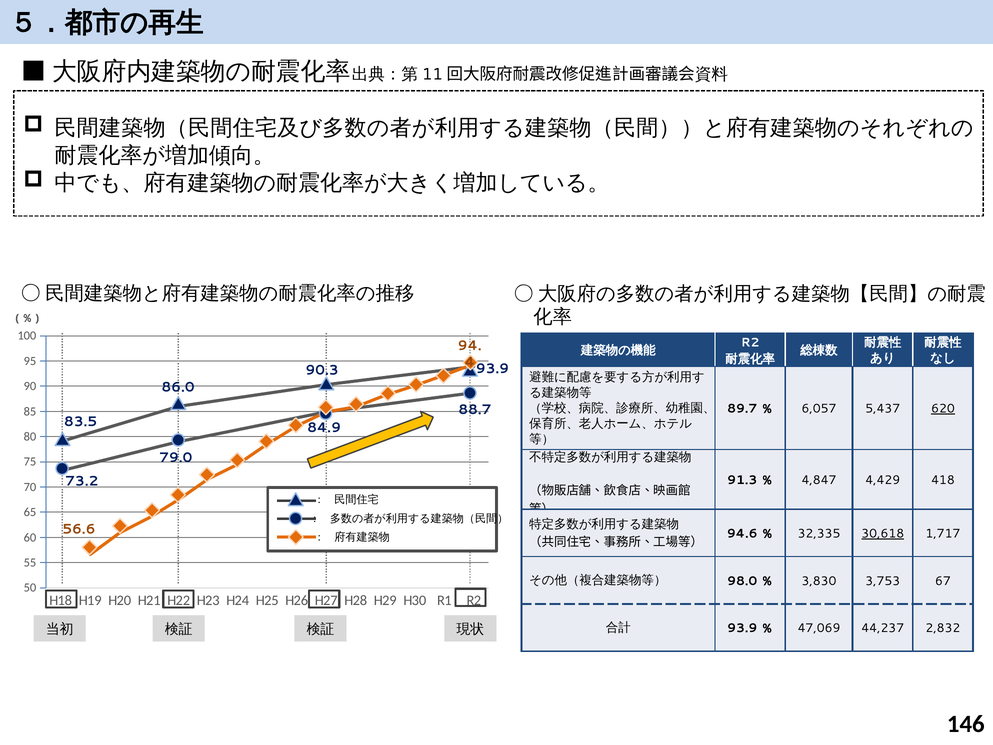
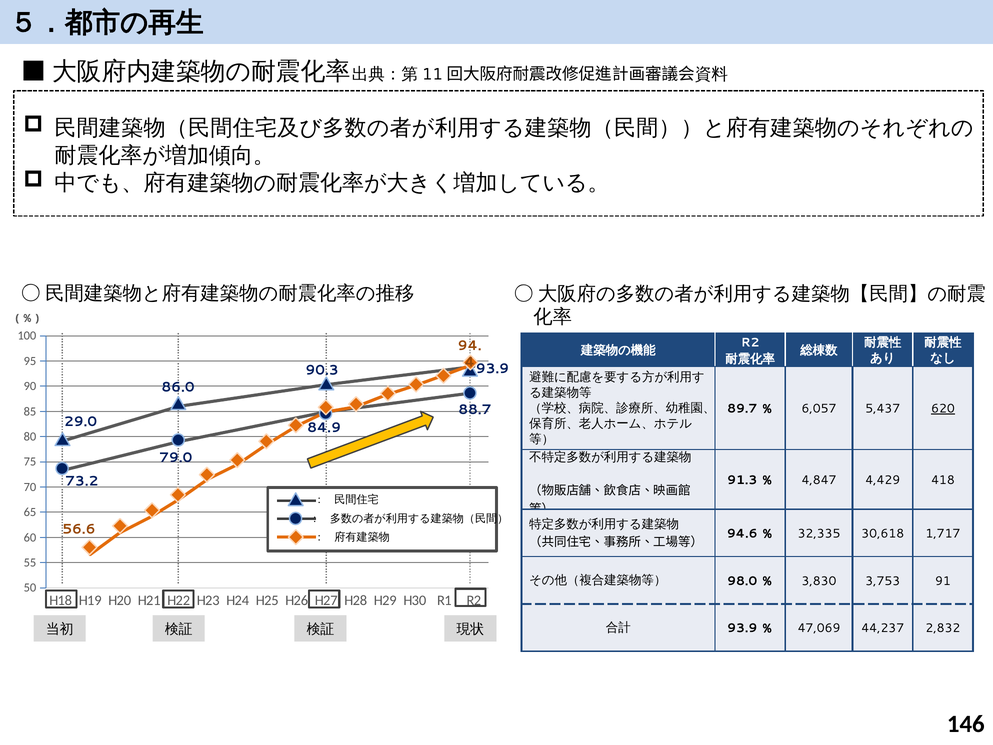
83.5: 83.5 -> 29.0 (81, 422)
30,618 underline: present -> none (883, 533)
67: 67 -> 91 (943, 581)
